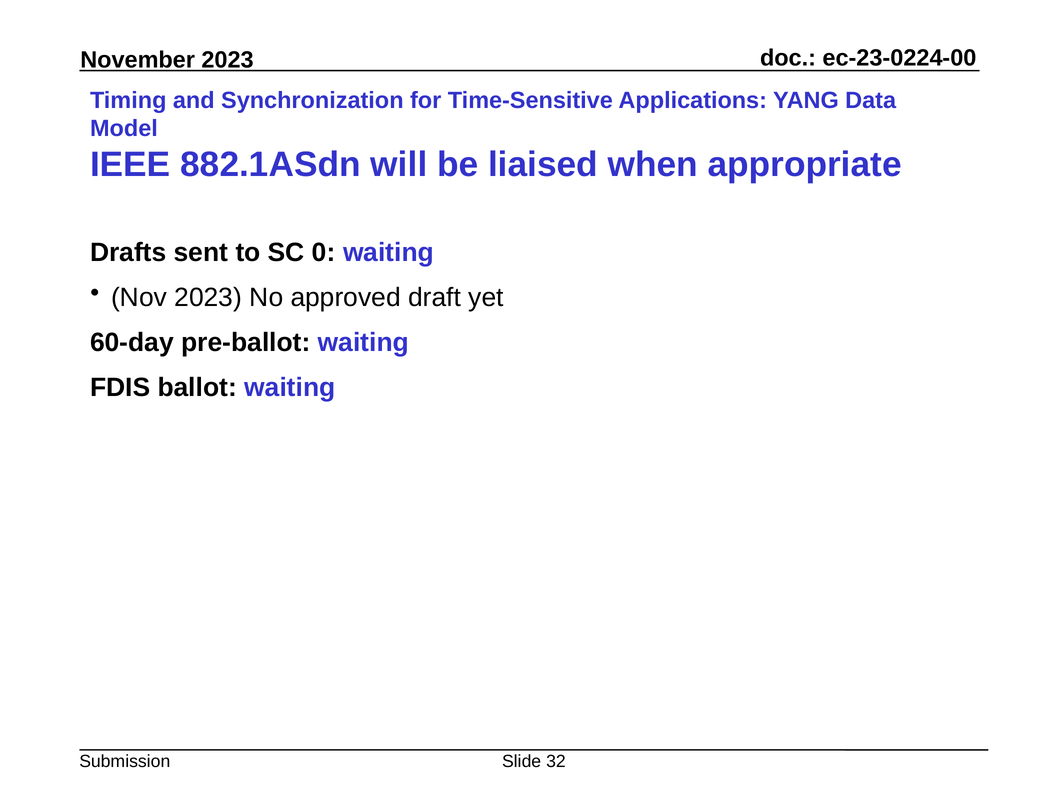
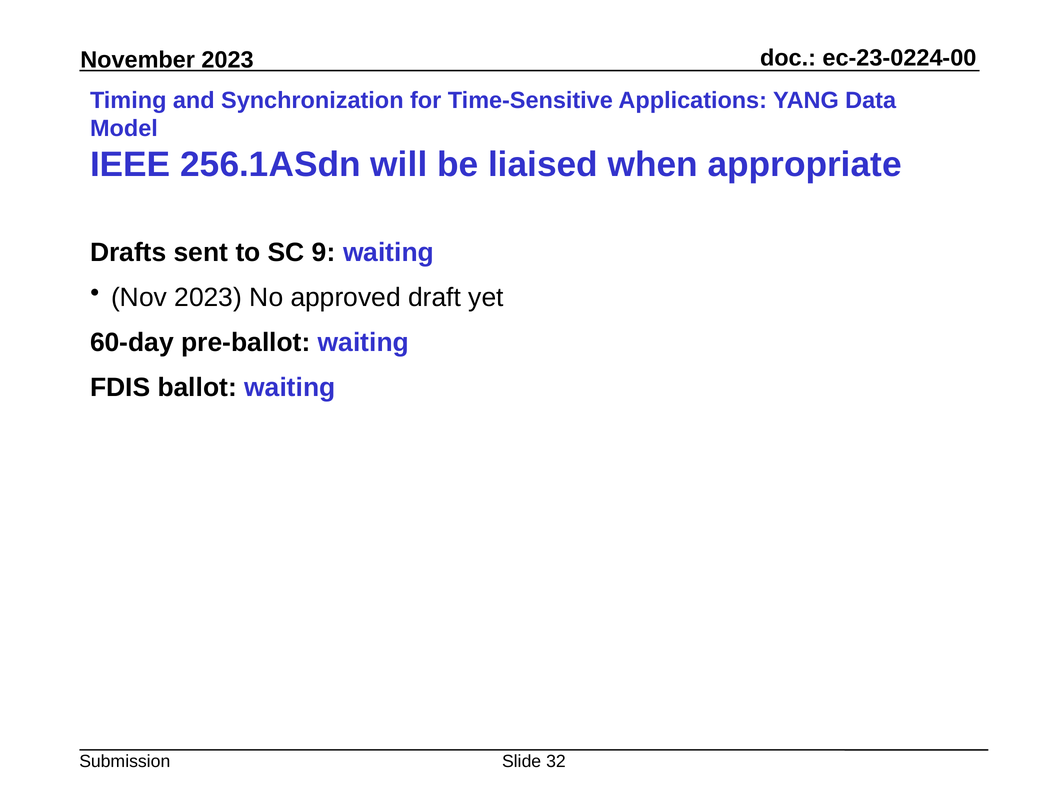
882.1ASdn: 882.1ASdn -> 256.1ASdn (270, 165)
0: 0 -> 9 (324, 253)
